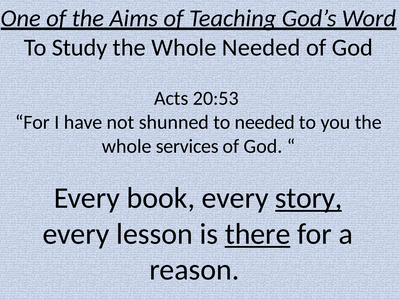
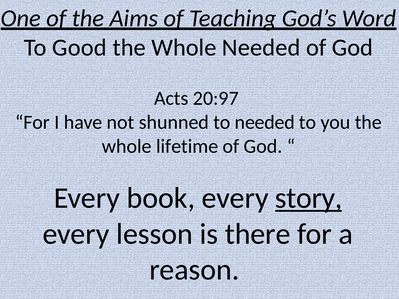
Study: Study -> Good (79, 48)
20:53: 20:53 -> 20:97 (216, 98)
services: services -> lifetime (187, 146)
there underline: present -> none (258, 234)
